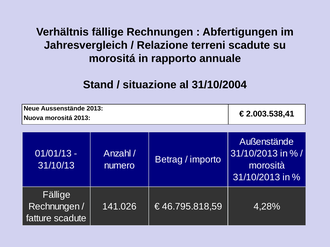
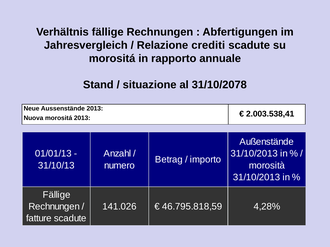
terreni: terreni -> crediti (208, 45)
31/10/2004: 31/10/2004 -> 31/10/2078 (219, 85)
